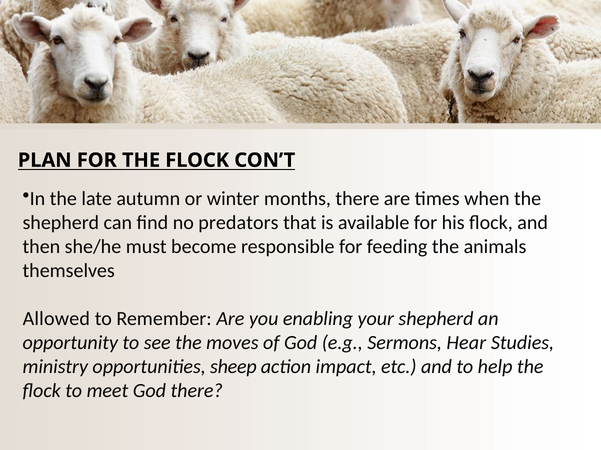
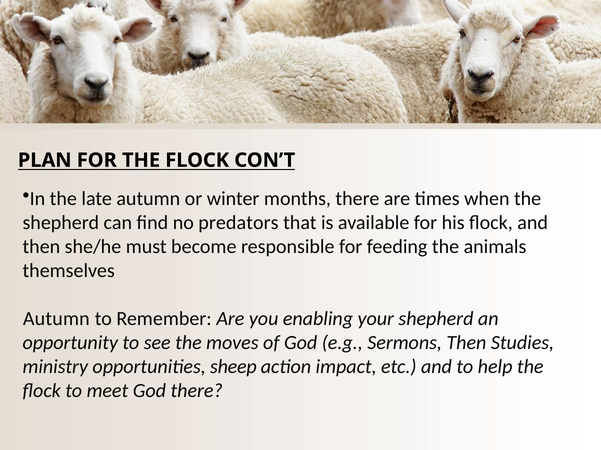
Allowed: Allowed -> Autumn (56, 319)
Sermons Hear: Hear -> Then (466, 343)
